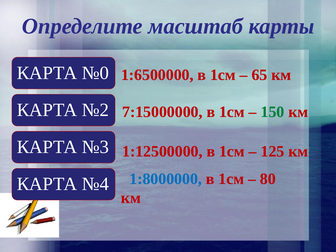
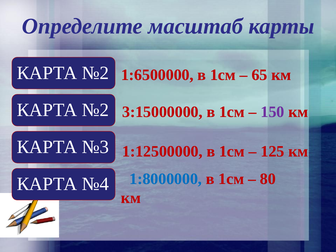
№0: №0 -> №2 (95, 73)
7:15000000: 7:15000000 -> 3:15000000 (162, 112)
150 colour: green -> purple (272, 112)
